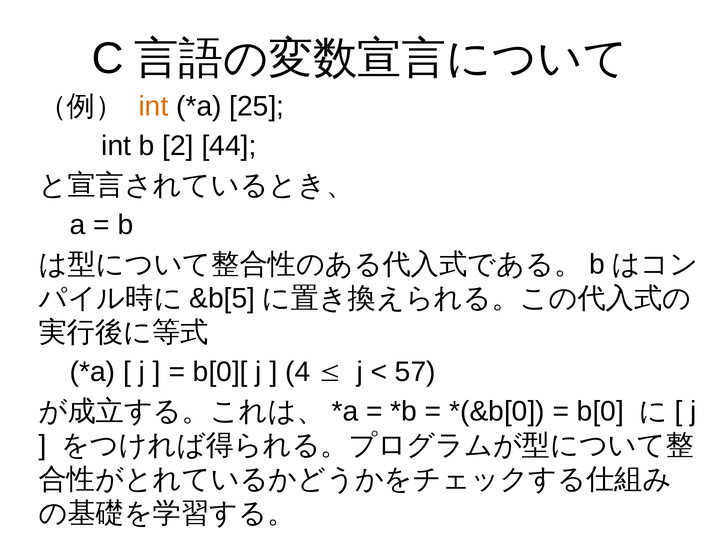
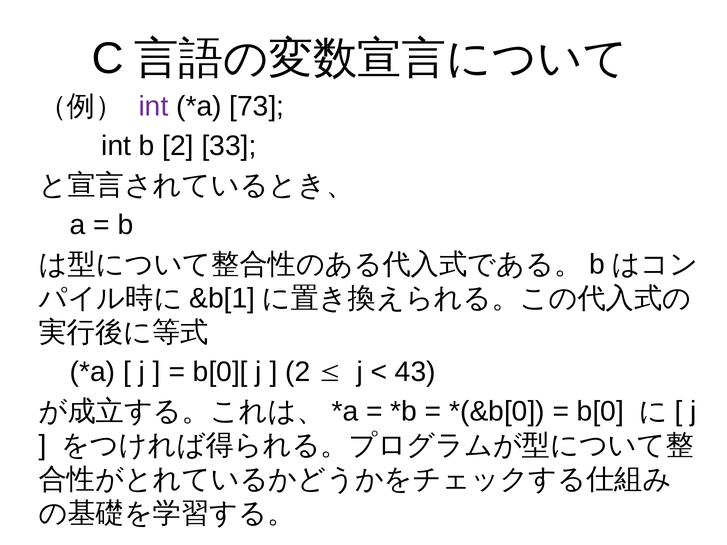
int colour: orange -> purple (153, 106)
25: 25 -> 73 (257, 106)
44: 44 -> 33 (229, 146)
&b[5: &b[5 -> &b[1 (222, 299)
4: 4 -> 2 (298, 372)
57: 57 -> 43 (415, 372)
